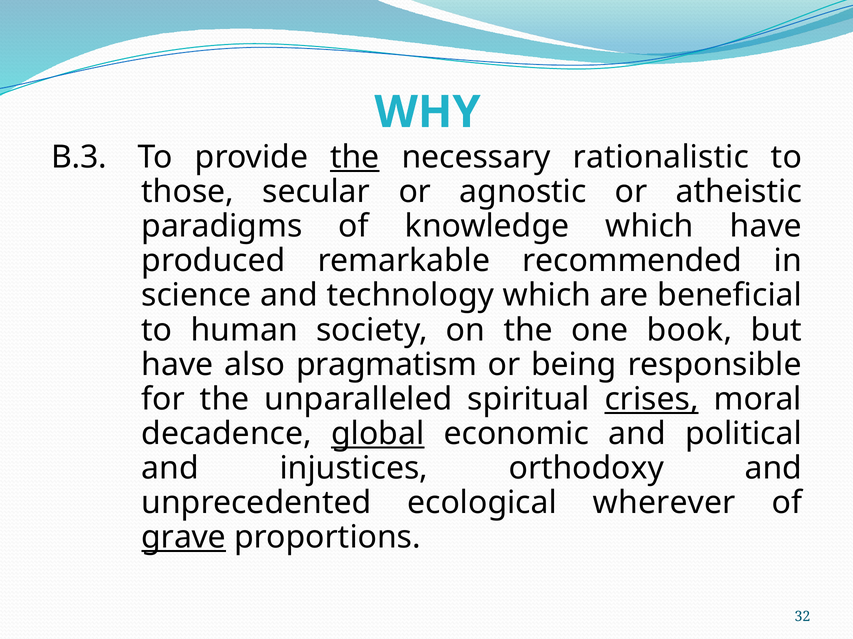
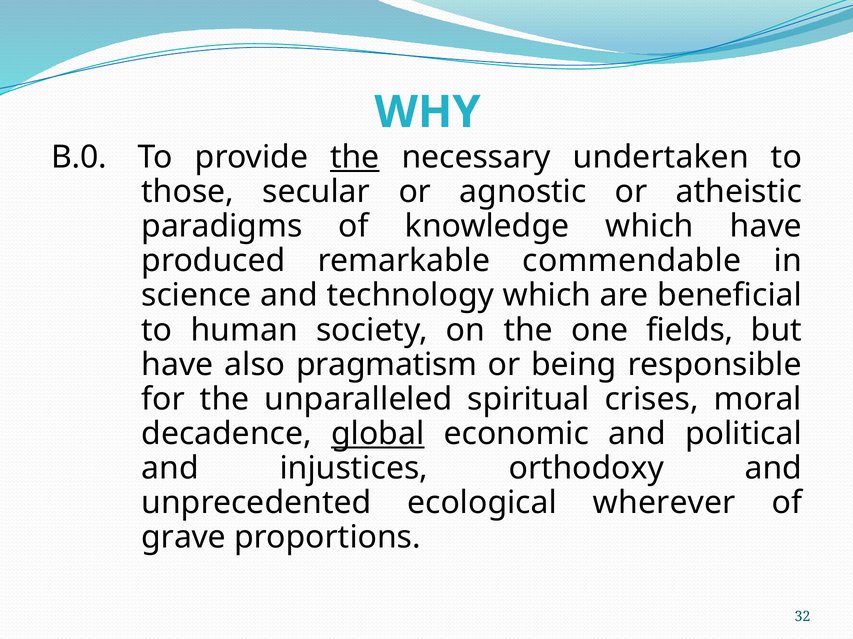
B.3: B.3 -> B.0 (79, 157)
rationalistic: rationalistic -> undertaken (661, 157)
recommended: recommended -> commendable (632, 261)
book: book -> fields (690, 330)
crises underline: present -> none (652, 400)
grave underline: present -> none (184, 538)
